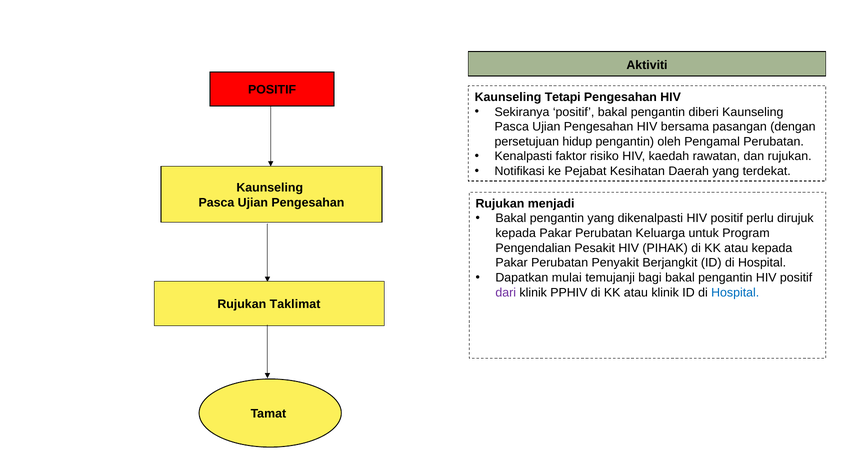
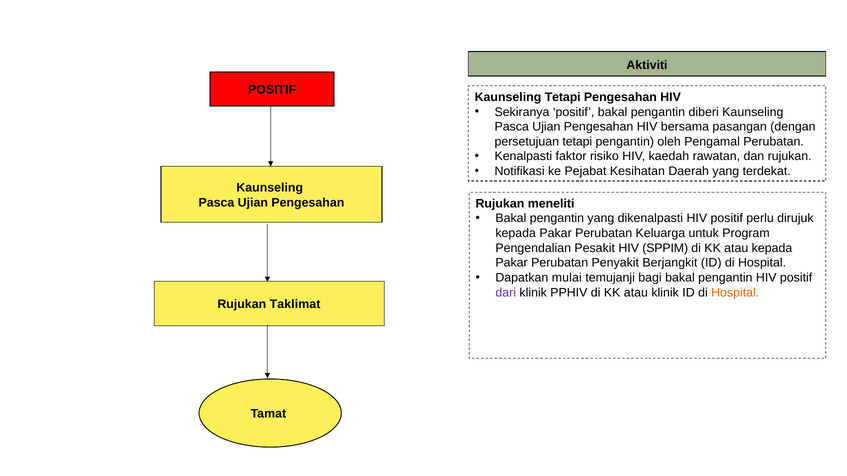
persetujuan hidup: hidup -> tetapi (577, 142)
menjadi: menjadi -> meneliti (551, 204)
PIHAK: PIHAK -> SPPIM (665, 248)
Hospital colour: blue -> orange (735, 293)
